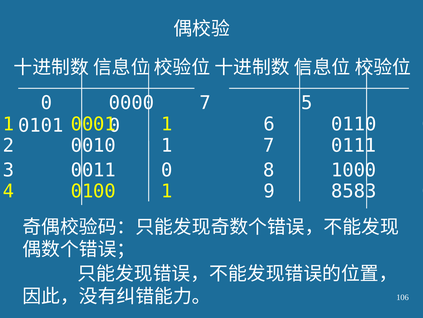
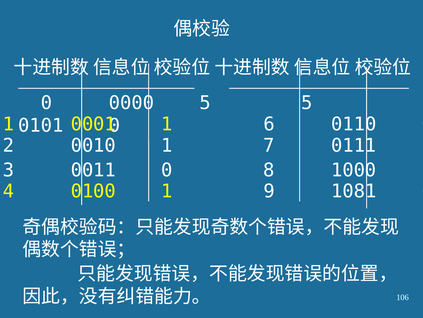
0000 7: 7 -> 5 (205, 103)
8583: 8583 -> 1081 (354, 191)
